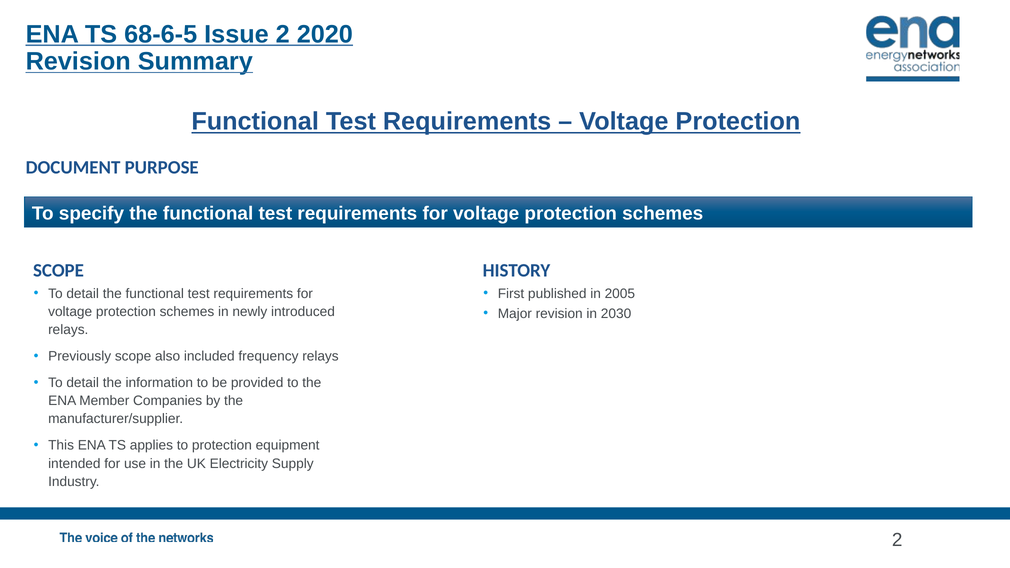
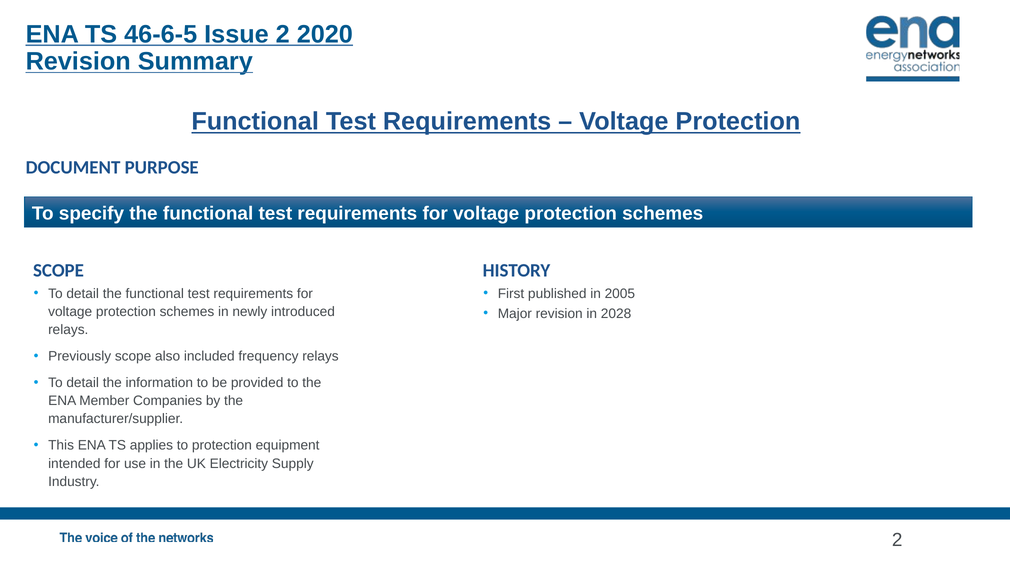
68-6-5: 68-6-5 -> 46-6-5 (161, 34)
2030: 2030 -> 2028 (616, 314)
